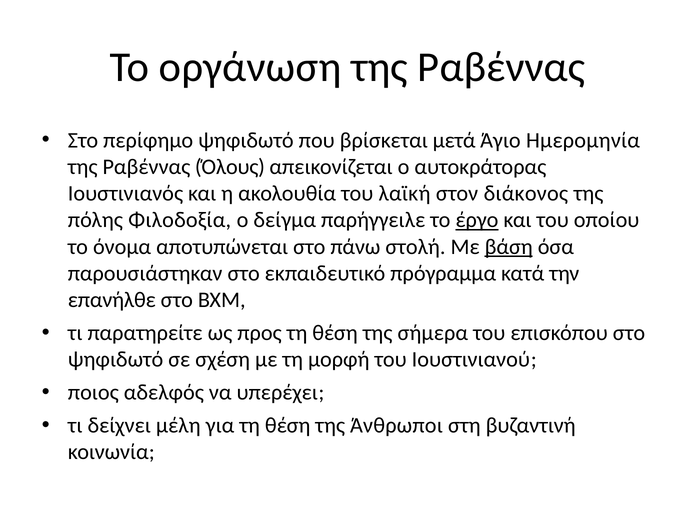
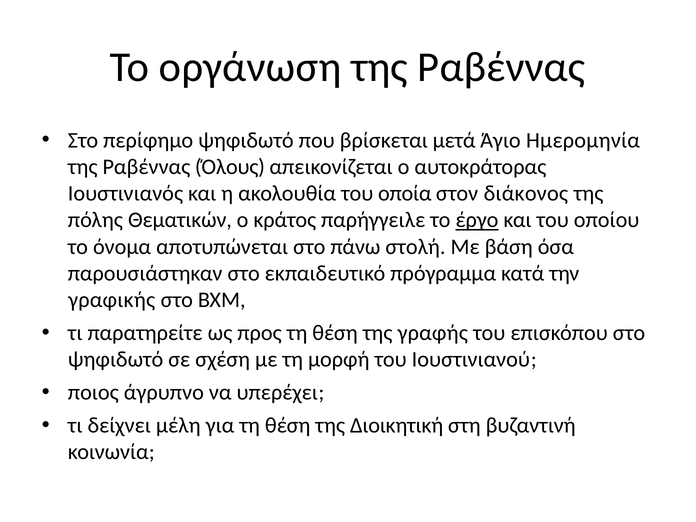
λαϊκή: λαϊκή -> οποία (405, 193)
Φιλοδοξία: Φιλοδοξία -> Θεματικών (180, 220)
δείγμα: δείγμα -> κράτος (285, 220)
βάση underline: present -> none (509, 247)
επανήλθε: επανήλθε -> γραφικής (112, 300)
σήμερα: σήμερα -> γραφής (433, 333)
αδελφός: αδελφός -> άγρυπνο (164, 393)
Άνθρωποι: Άνθρωποι -> Διοικητική (397, 425)
